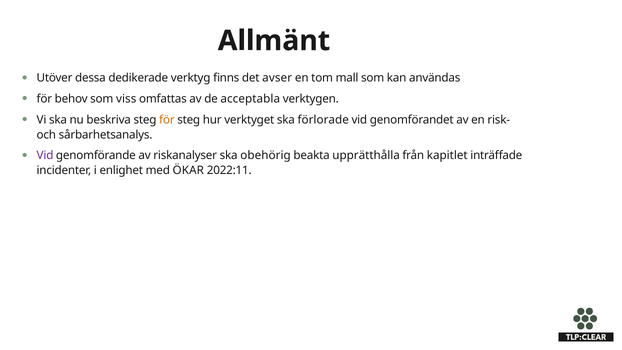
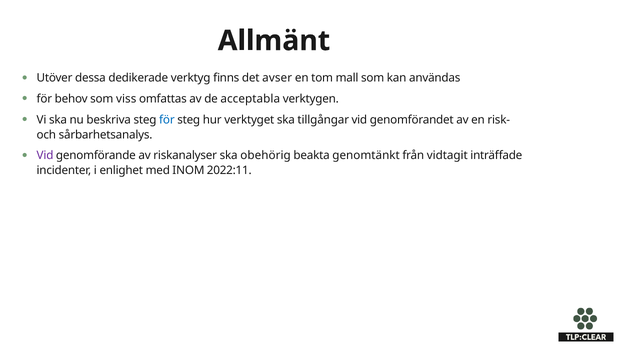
för colour: orange -> blue (167, 120)
förlorade: förlorade -> tillgångar (323, 120)
upprätthålla: upprätthålla -> genomtänkt (366, 156)
kapitlet: kapitlet -> vidtagit (447, 156)
ÖKAR: ÖKAR -> INOM (188, 170)
